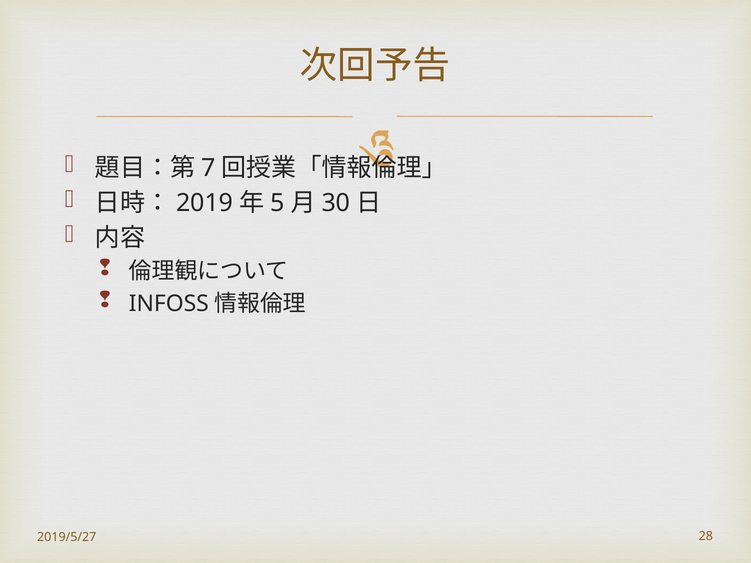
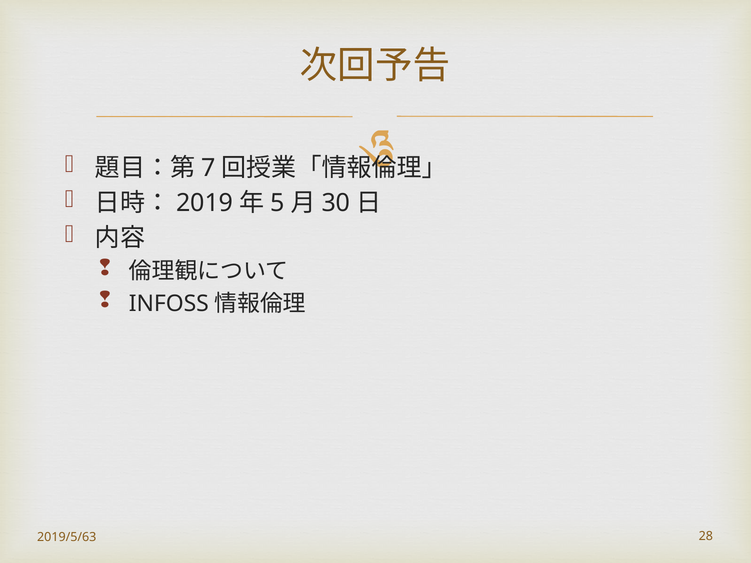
2019/5/27: 2019/5/27 -> 2019/5/63 (67, 538)
